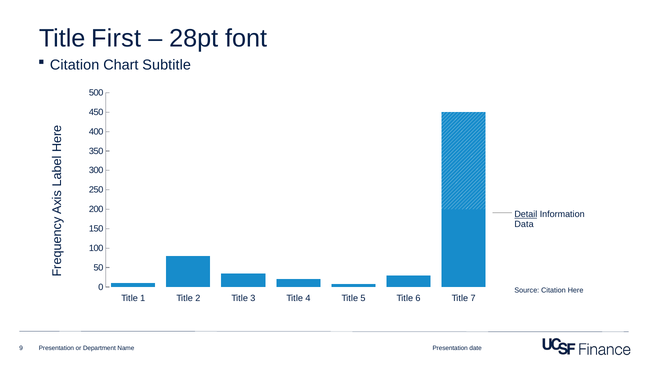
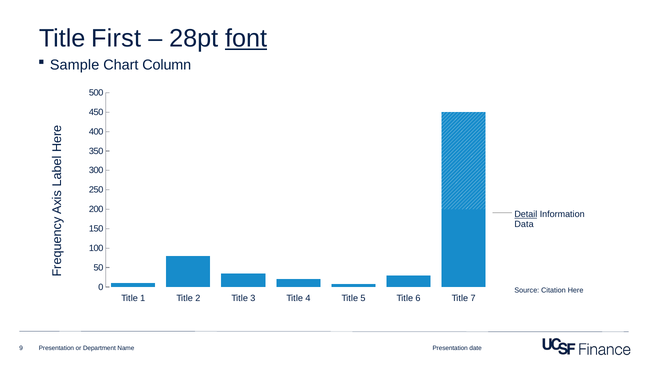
font underline: none -> present (246, 38)
Citation: Citation -> Sample (75, 65)
Subtitle: Subtitle -> Column (167, 65)
